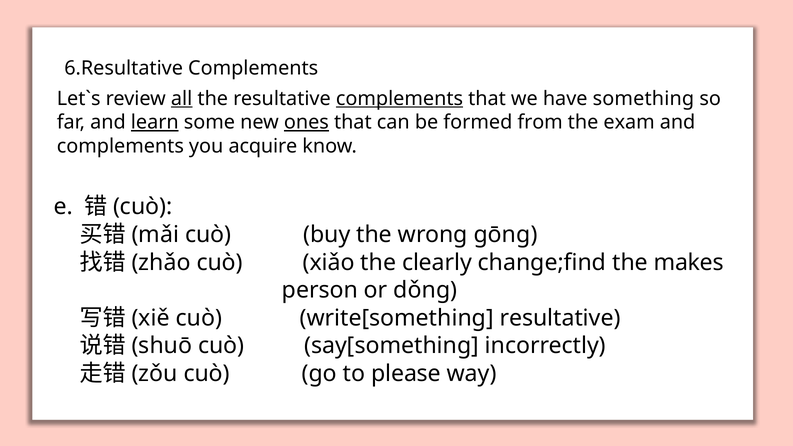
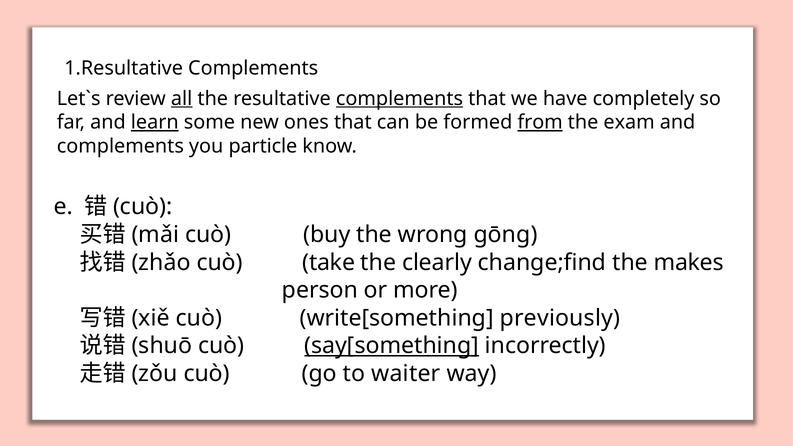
6.Resultative: 6.Resultative -> 1.Resultative (124, 68)
something: something -> completely (644, 99)
ones underline: present -> none (306, 122)
from underline: none -> present (540, 122)
acquire: acquire -> particle (263, 146)
xiǎo: xiǎo -> take (329, 262)
dǒng: dǒng -> more (425, 290)
write[something resultative: resultative -> previously (560, 318)
say[something underline: none -> present (392, 346)
please: please -> waiter (406, 373)
